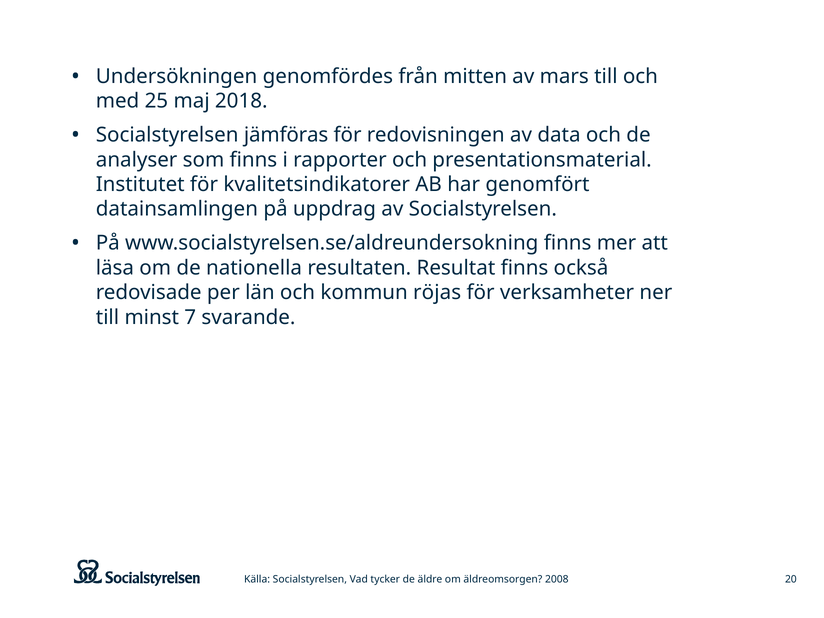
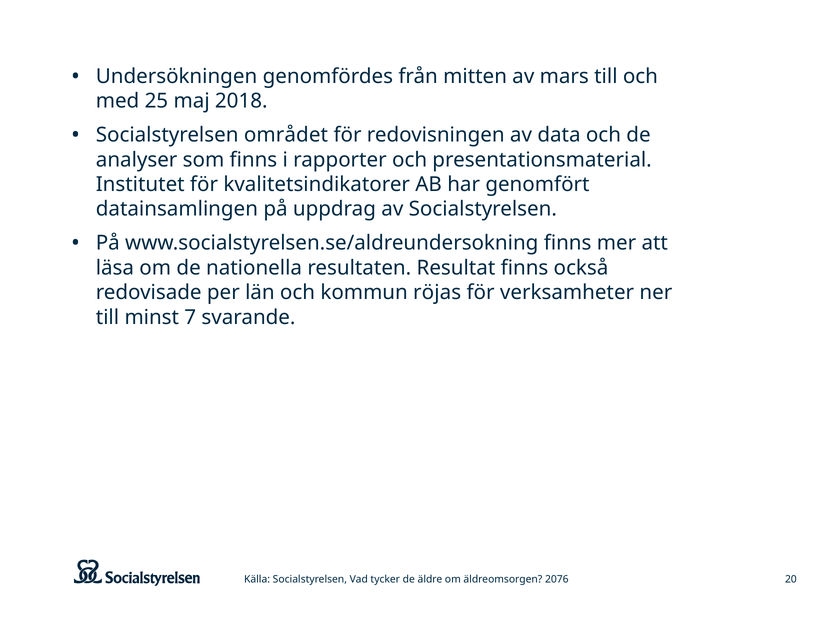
jämföras: jämföras -> området (286, 135)
2008: 2008 -> 2076 (557, 579)
